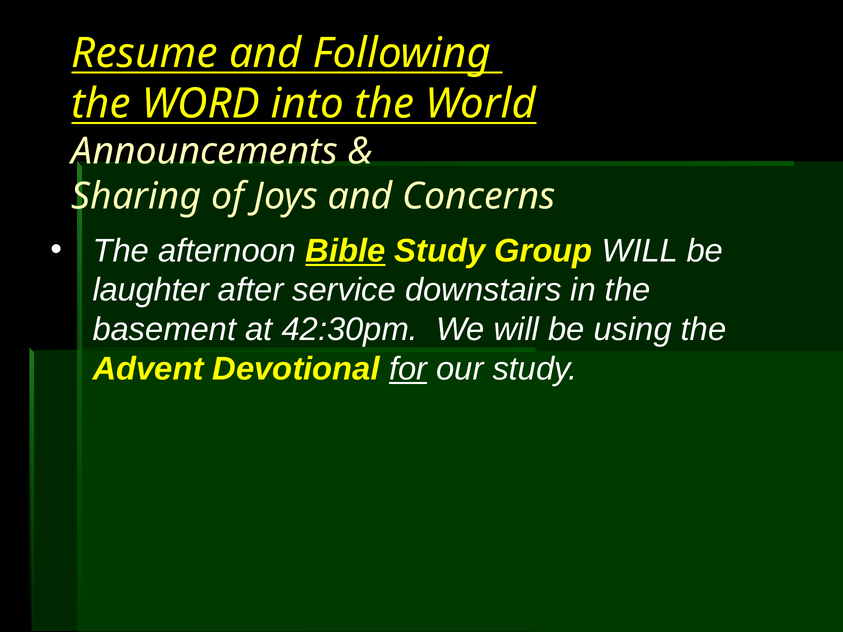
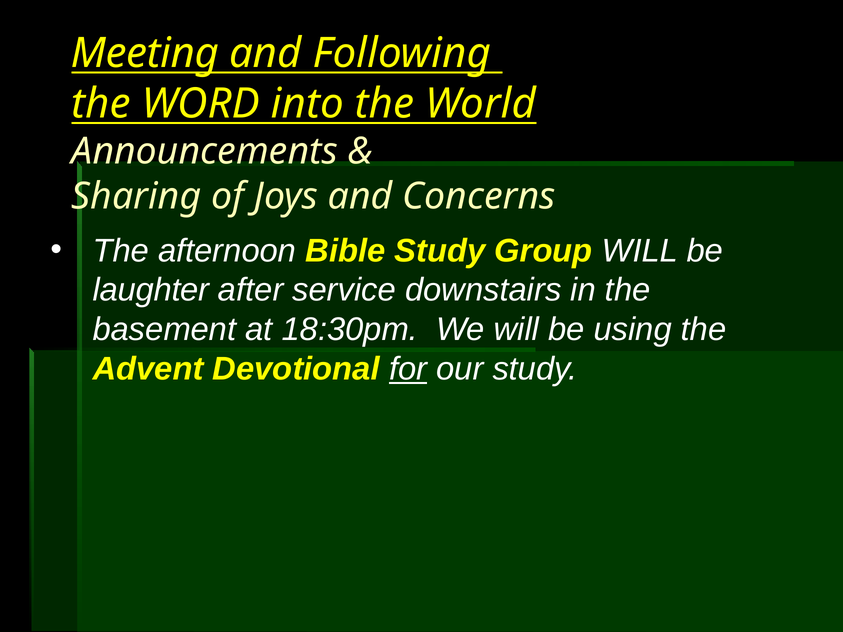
Resume: Resume -> Meeting (145, 53)
Bible underline: present -> none (345, 251)
42:30pm: 42:30pm -> 18:30pm (350, 330)
